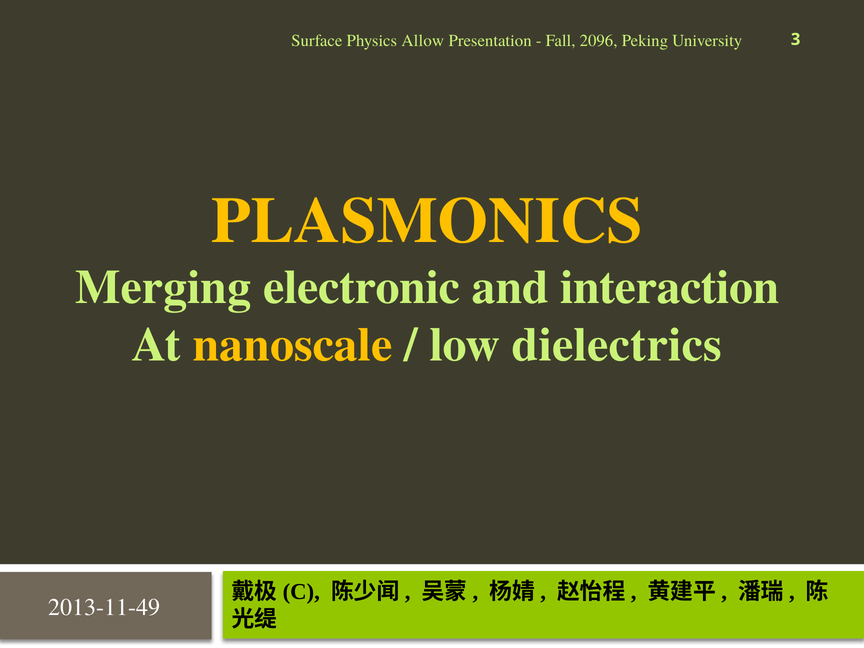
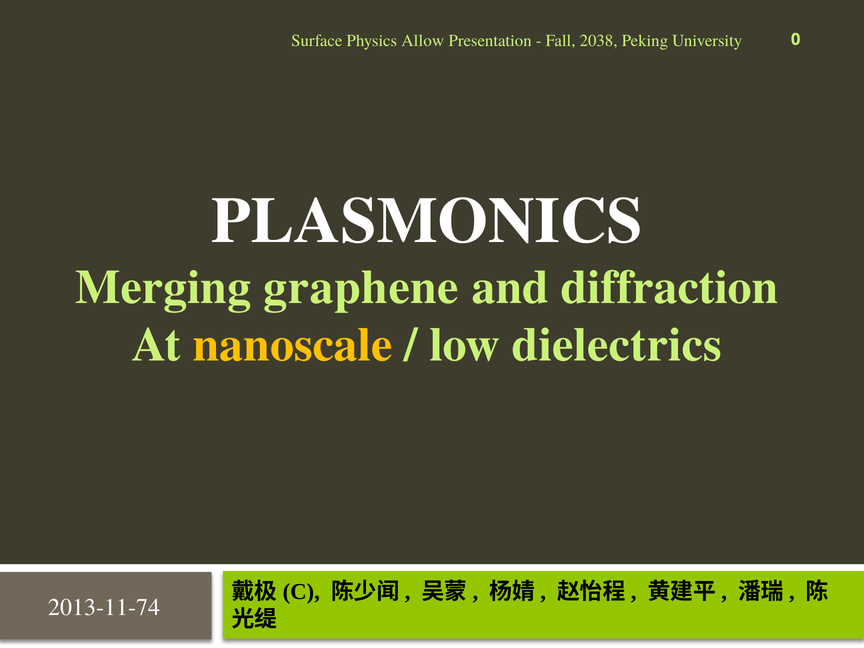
2096: 2096 -> 2038 (599, 41)
3: 3 -> 0 (796, 39)
PLASMONICS colour: yellow -> white (427, 221)
electronic: electronic -> graphene (361, 287)
interaction: interaction -> diffraction (670, 287)
2013-11-49: 2013-11-49 -> 2013-11-74 (104, 607)
